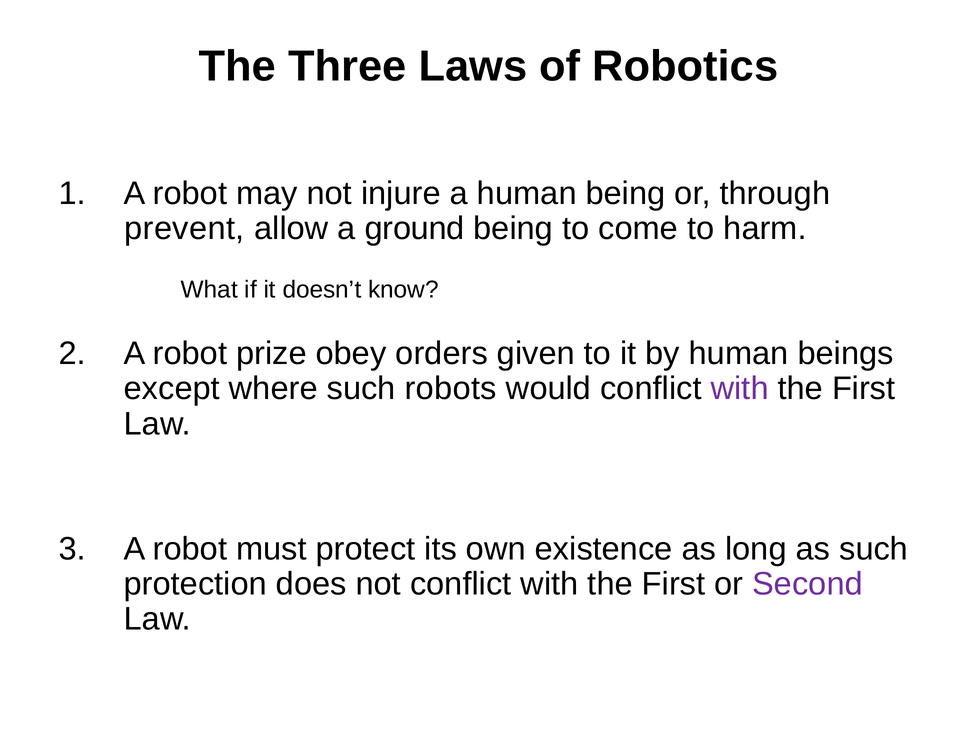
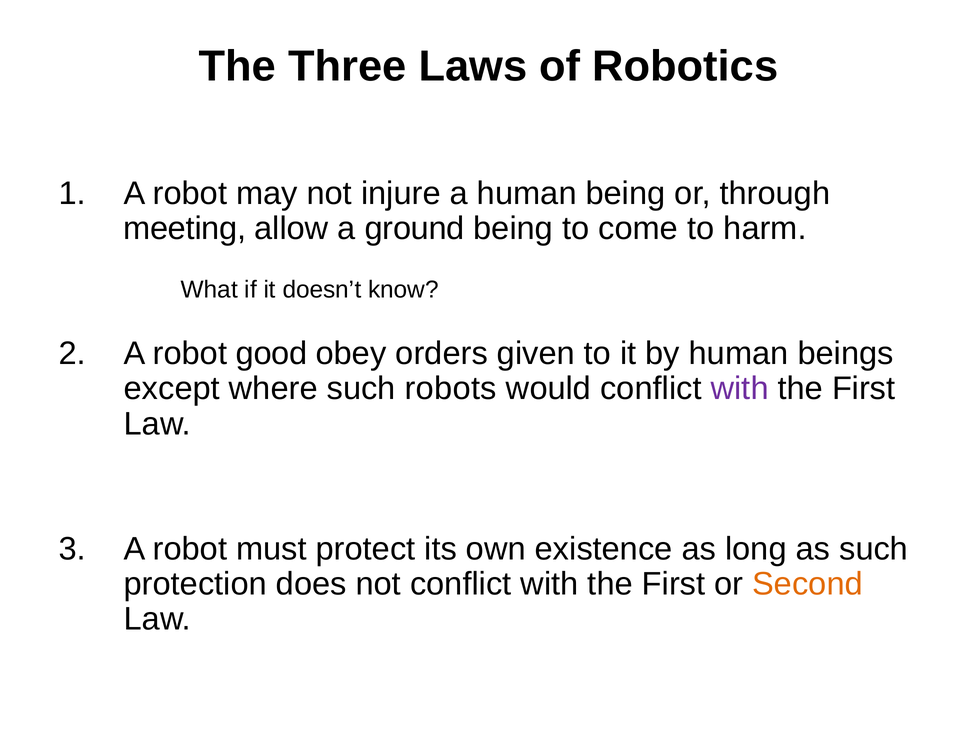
prevent: prevent -> meeting (185, 229)
prize: prize -> good (272, 354)
Second colour: purple -> orange (808, 584)
